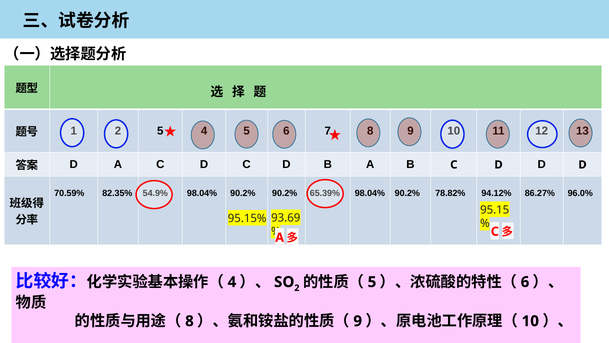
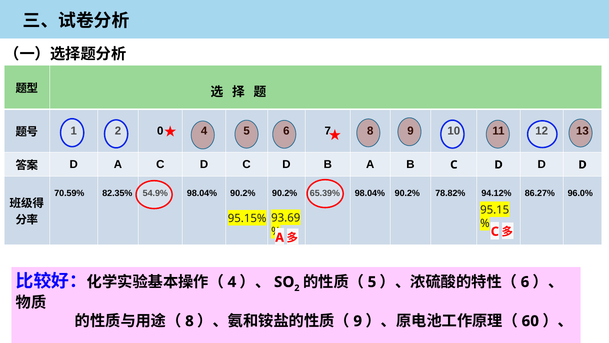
5: 5 -> 0 (160, 131)
10: 10 -> 60 (530, 321)
